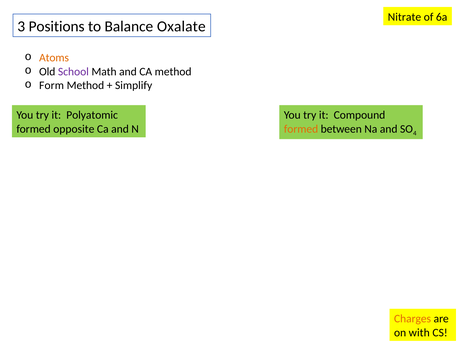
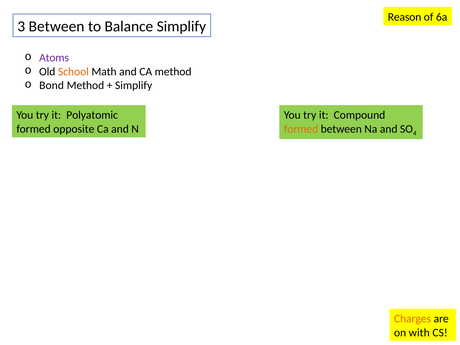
Nitrate: Nitrate -> Reason (405, 17)
3 Positions: Positions -> Between (57, 26)
Balance Oxalate: Oxalate -> Simplify (181, 26)
Atoms colour: orange -> purple (54, 58)
School colour: purple -> orange (73, 72)
Form: Form -> Bond (52, 85)
